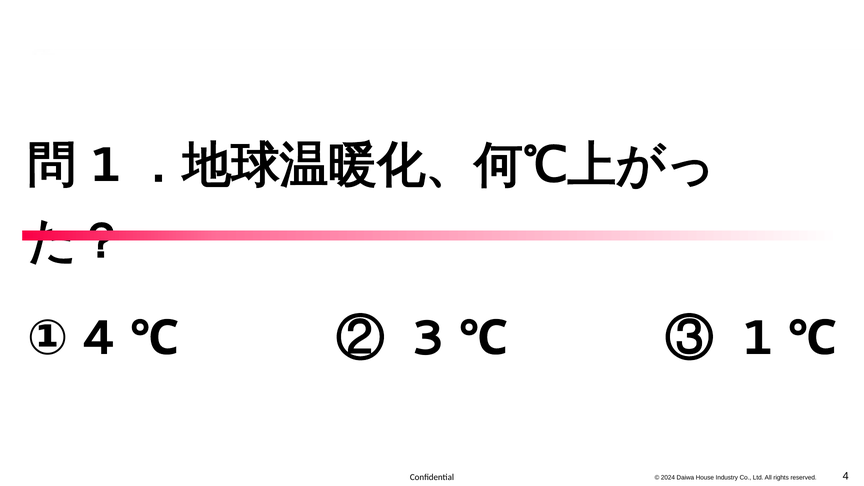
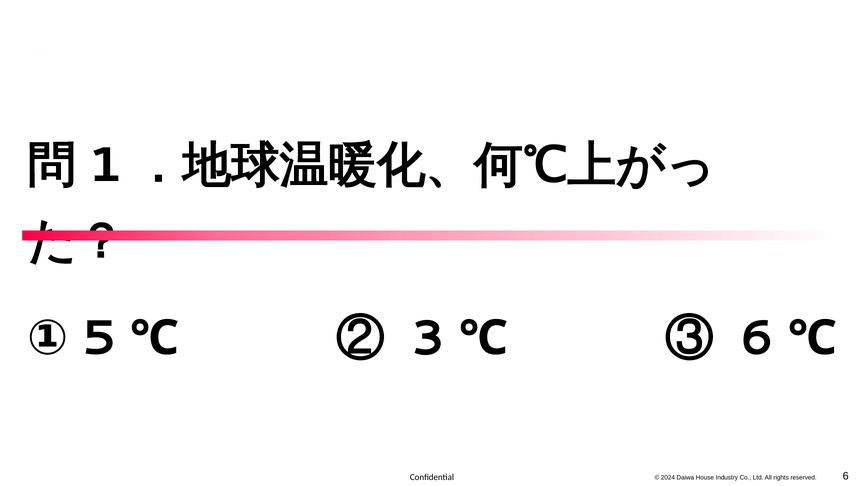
① 4: 4 -> 5 (99, 338)
③ 1: 1 -> 6 (757, 338)
reserved 4: 4 -> 6 (846, 476)
